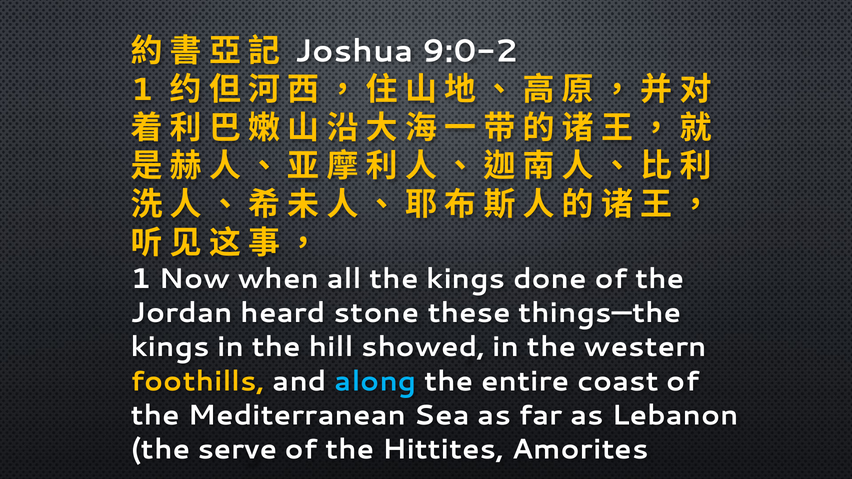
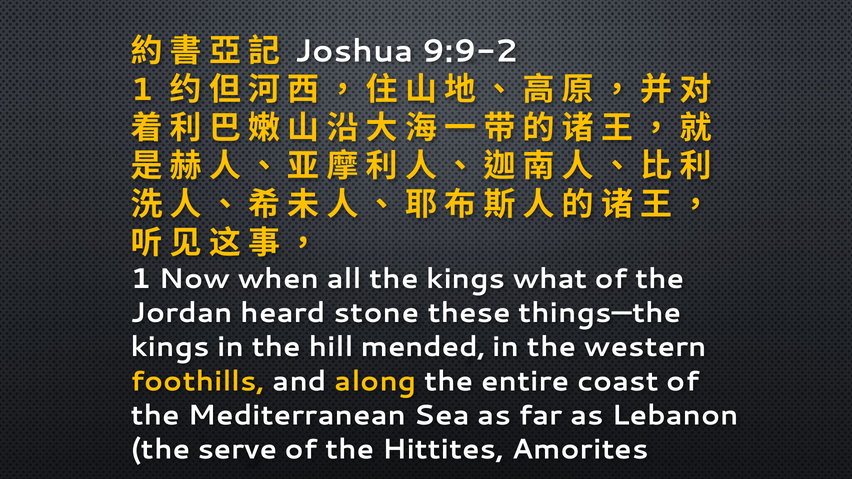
9:0-2: 9:0-2 -> 9:9-2 (470, 51)
done: done -> what (550, 279)
showed: showed -> mended (423, 347)
along colour: light blue -> yellow (375, 381)
